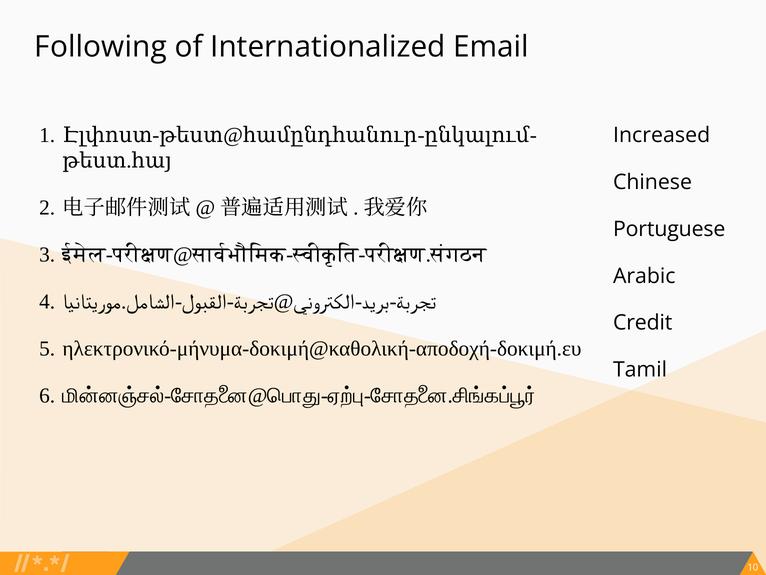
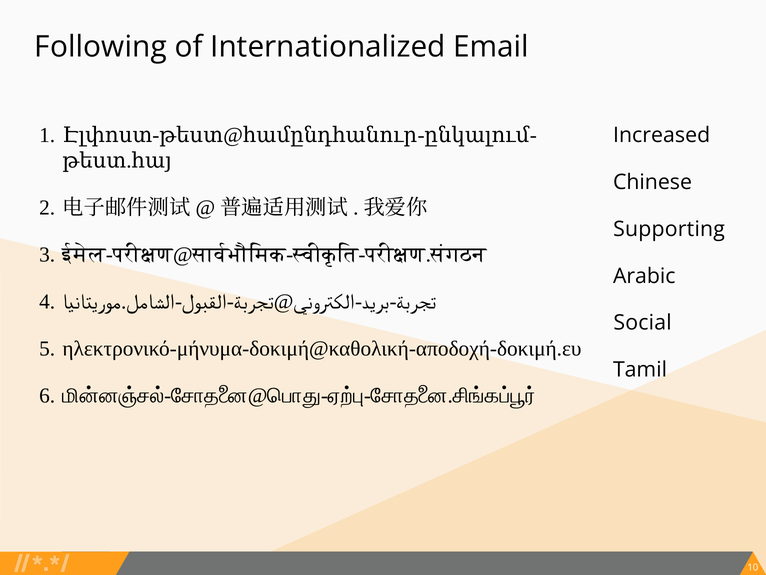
Portuguese: Portuguese -> Supporting (669, 229)
Credit: Credit -> Social (643, 323)
